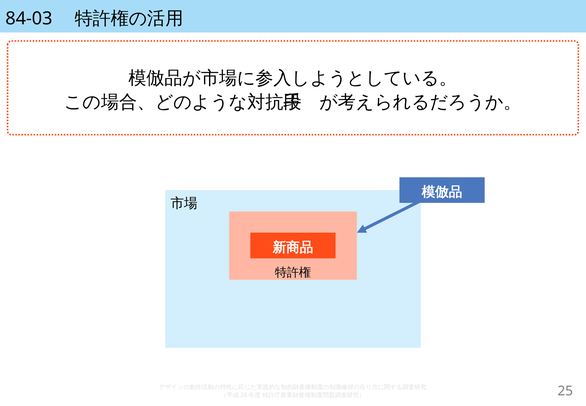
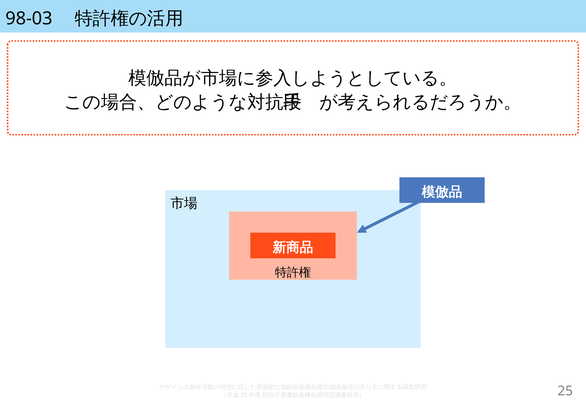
84-03: 84-03 -> 98-03 (29, 19)
